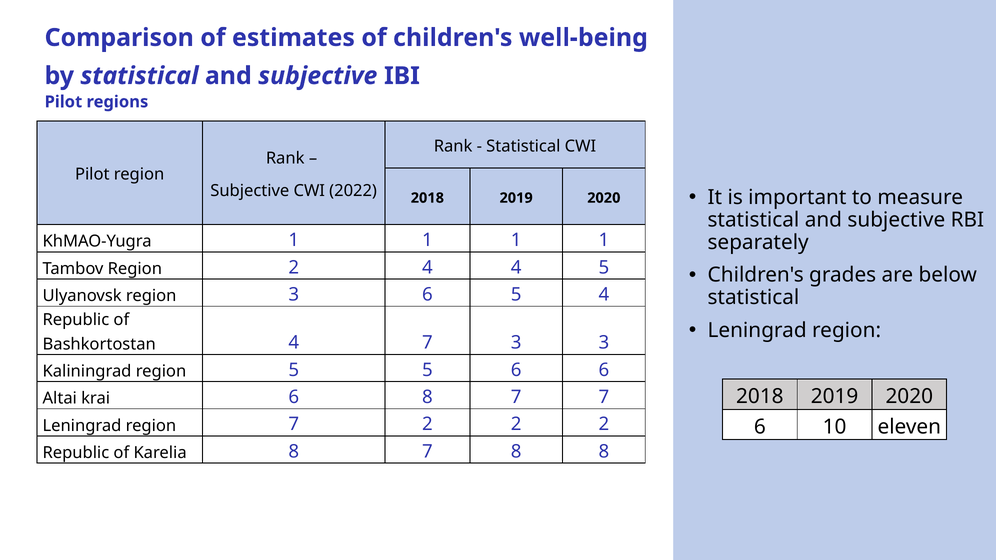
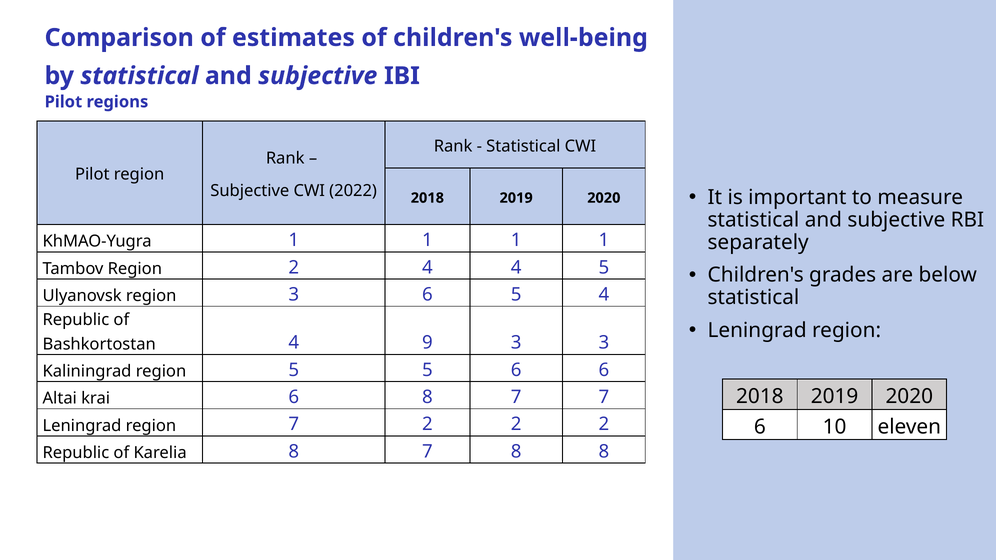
4 7: 7 -> 9 (427, 343)
